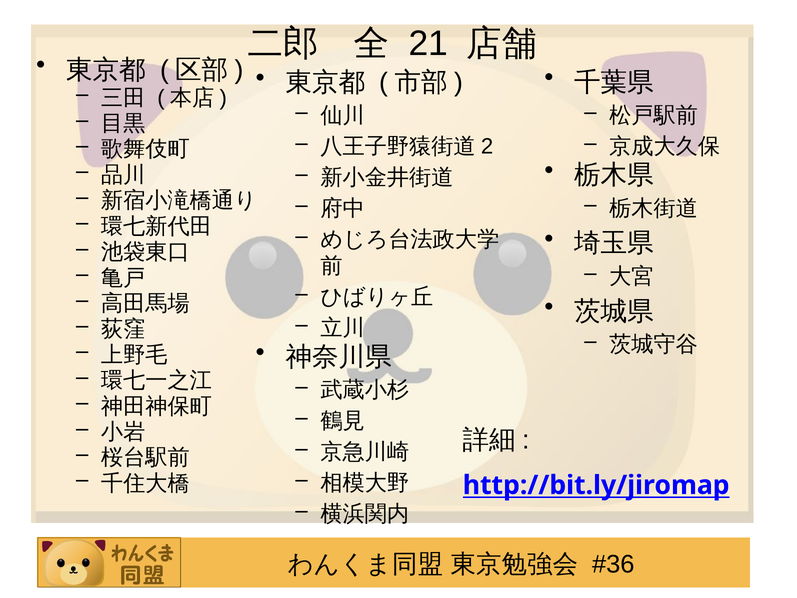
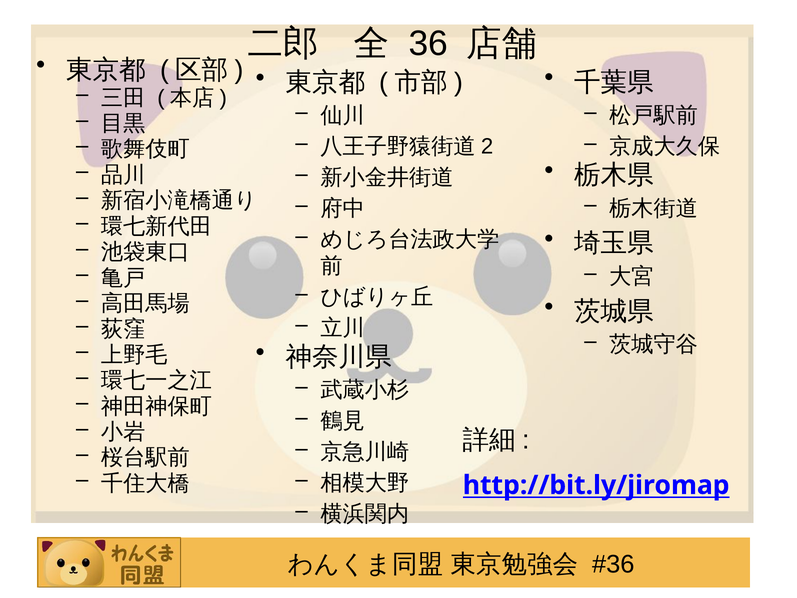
21: 21 -> 36 (428, 43)
